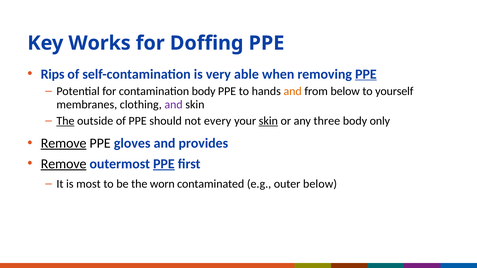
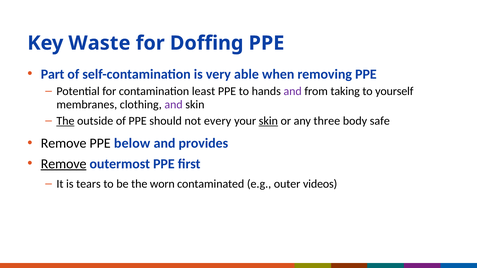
Works: Works -> Waste (99, 43)
Rips: Rips -> Part (53, 74)
PPE underline: present -> none (366, 74)
contamination body: body -> least (204, 91)
and colour: orange -> purple (293, 91)
from below: below -> taking (345, 91)
only: only -> safe (380, 121)
Remove underline: present -> none (64, 143)
gloves: gloves -> below (132, 143)
PPE underline: present -> none (164, 164)
most: most -> tears (88, 184)
outer below: below -> videos (320, 184)
